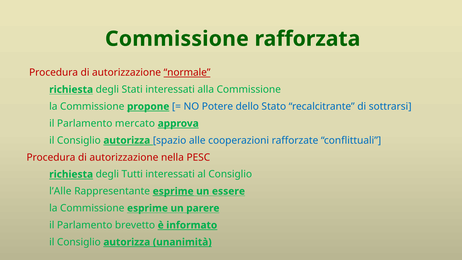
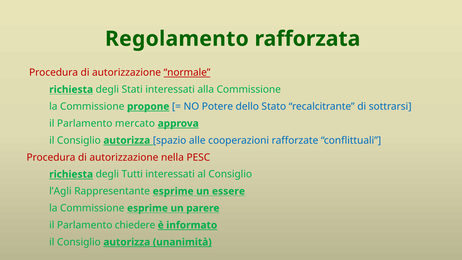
Commissione: Commissione -> Regolamento (177, 39)
l’Alle: l’Alle -> l’Agli (60, 191)
esprime underline: present -> none (173, 191)
brevetto: brevetto -> chiedere (135, 225)
